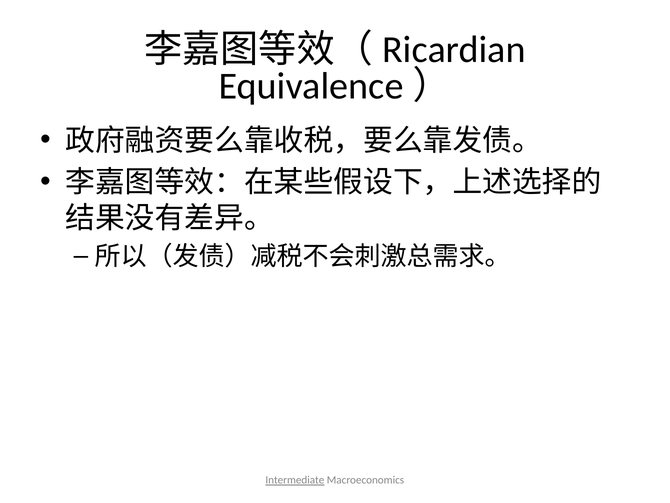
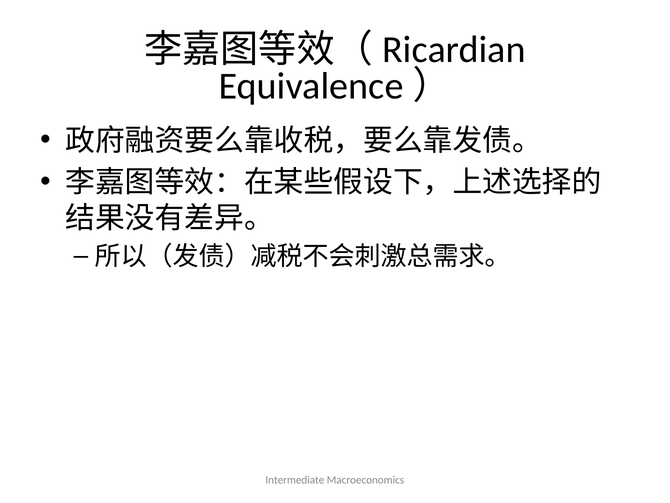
Intermediate underline: present -> none (295, 480)
